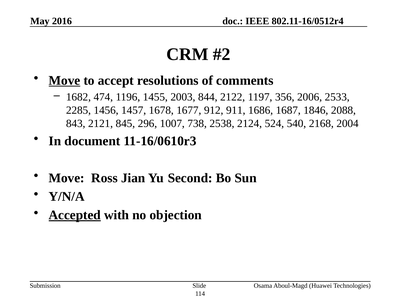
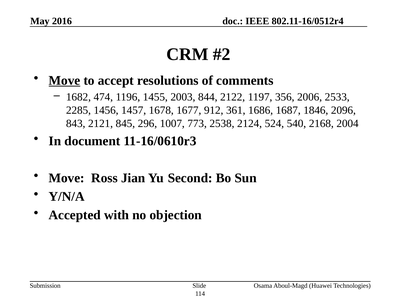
911: 911 -> 361 (236, 110)
2088: 2088 -> 2096 (343, 110)
738: 738 -> 773 (197, 123)
Accepted underline: present -> none (75, 215)
